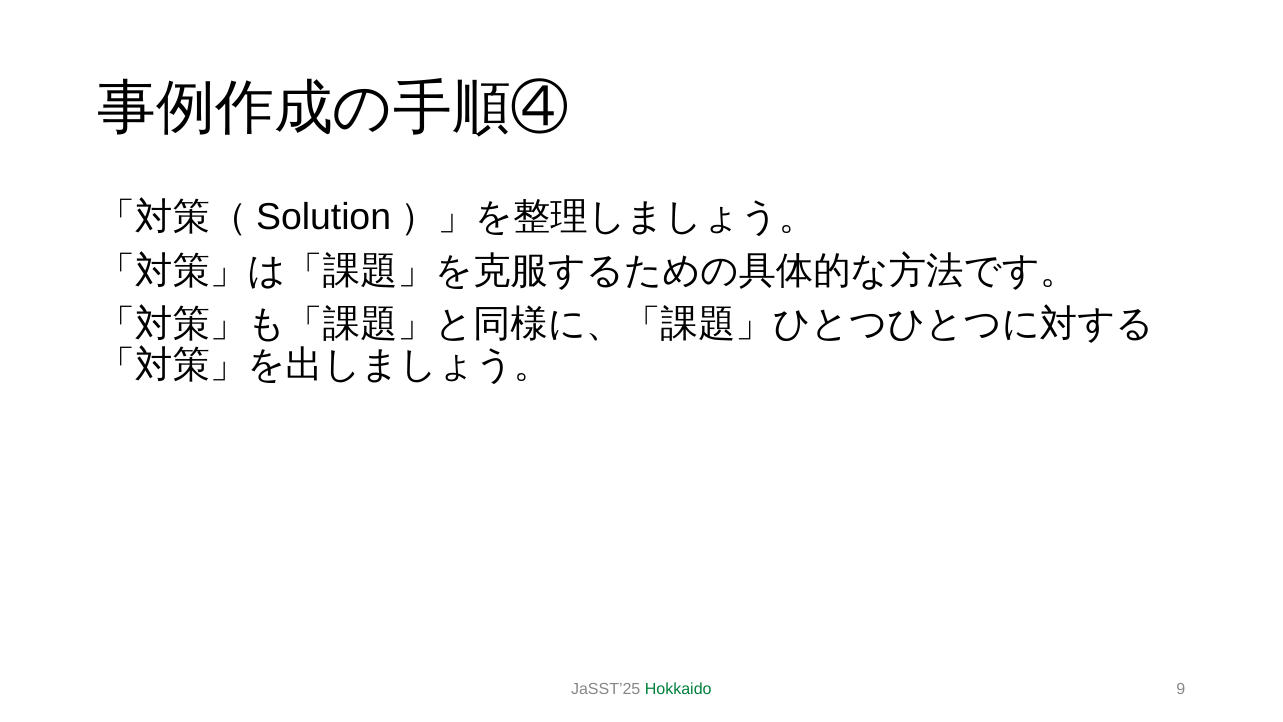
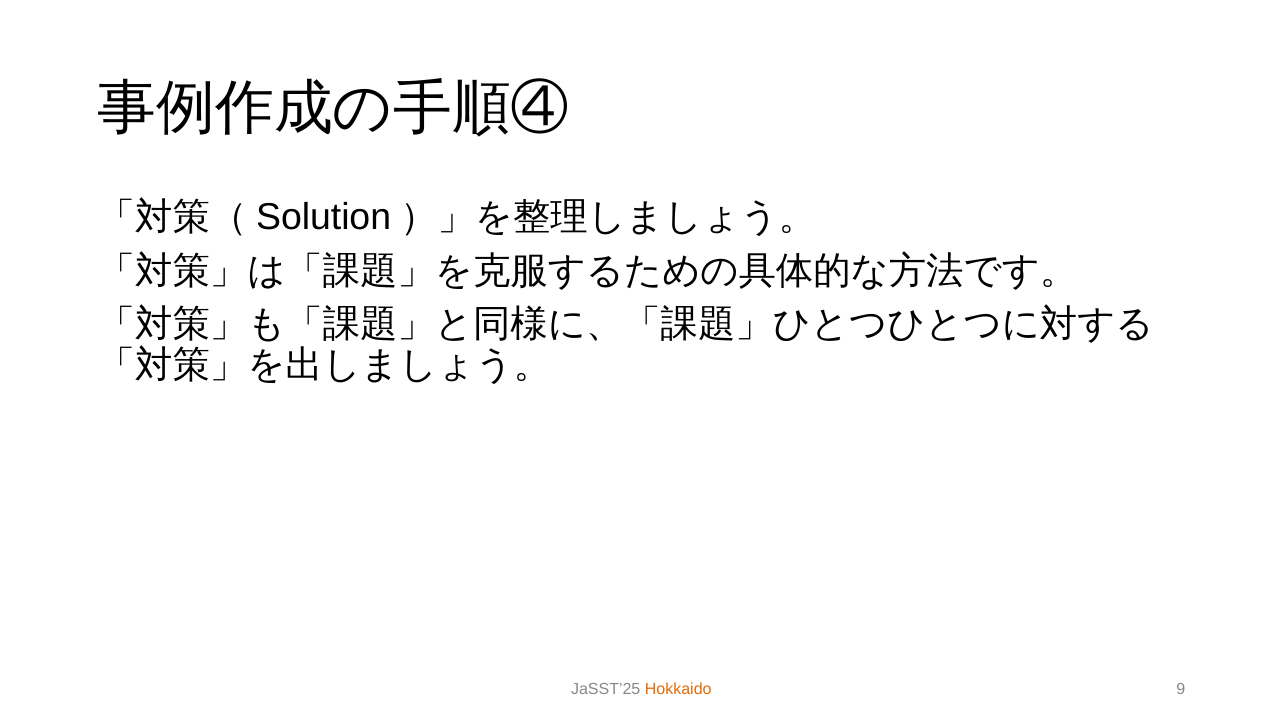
Hokkaido colour: green -> orange (678, 689)
